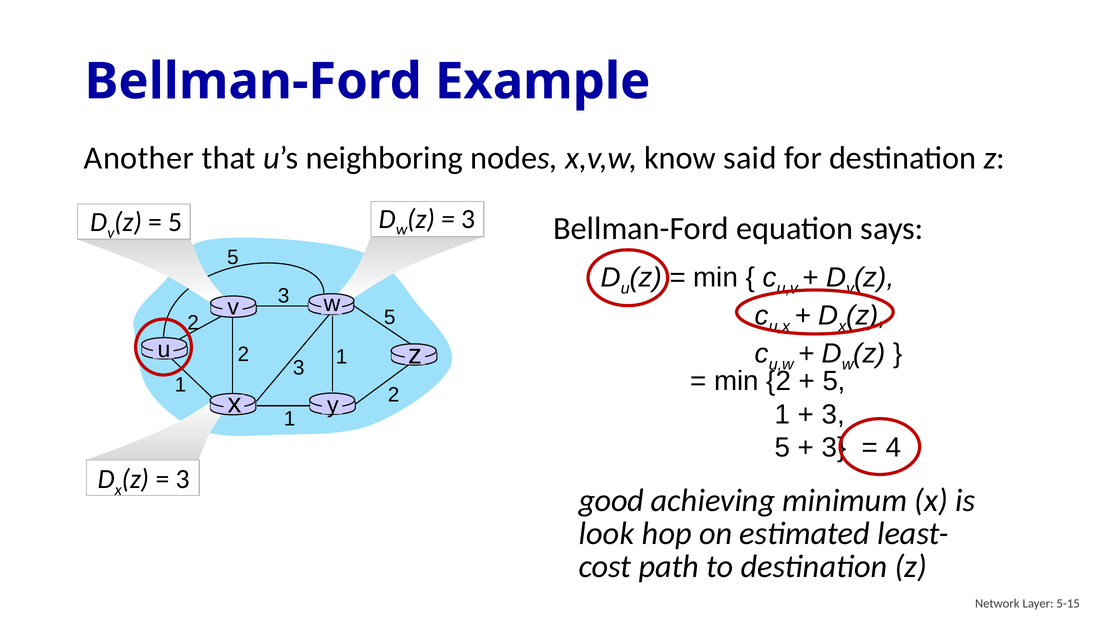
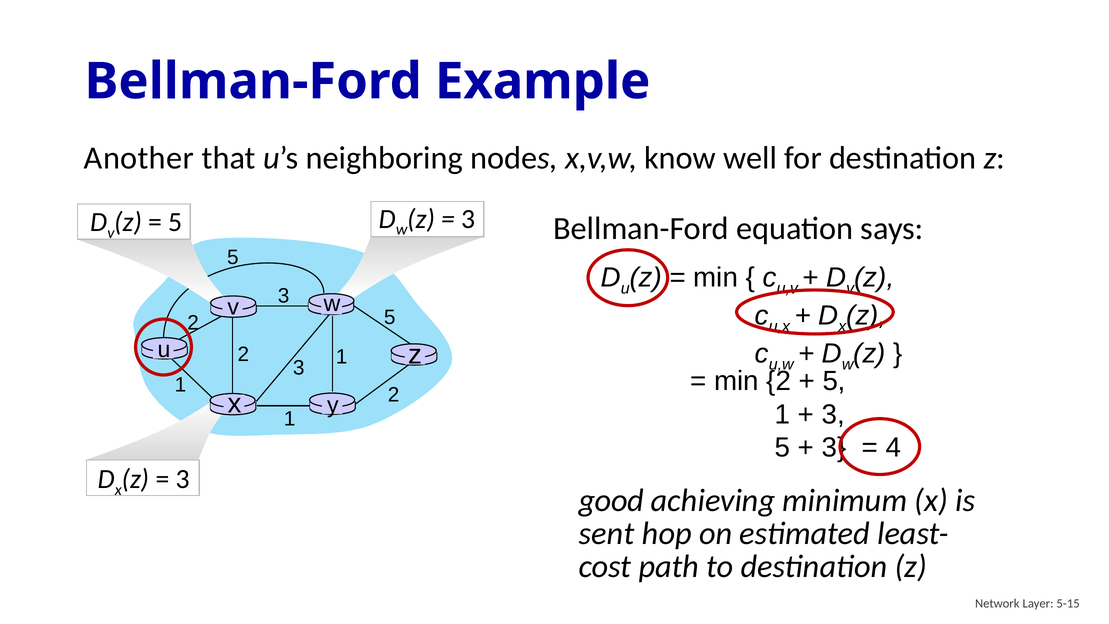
said: said -> well (750, 158)
look: look -> sent (607, 533)
